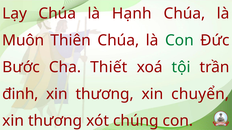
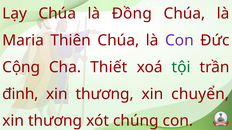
Hạnh: Hạnh -> Đồng (132, 14)
Muôn: Muôn -> Maria (23, 40)
Con colour: green -> purple (179, 40)
Bước: Bước -> Cộng (21, 67)
